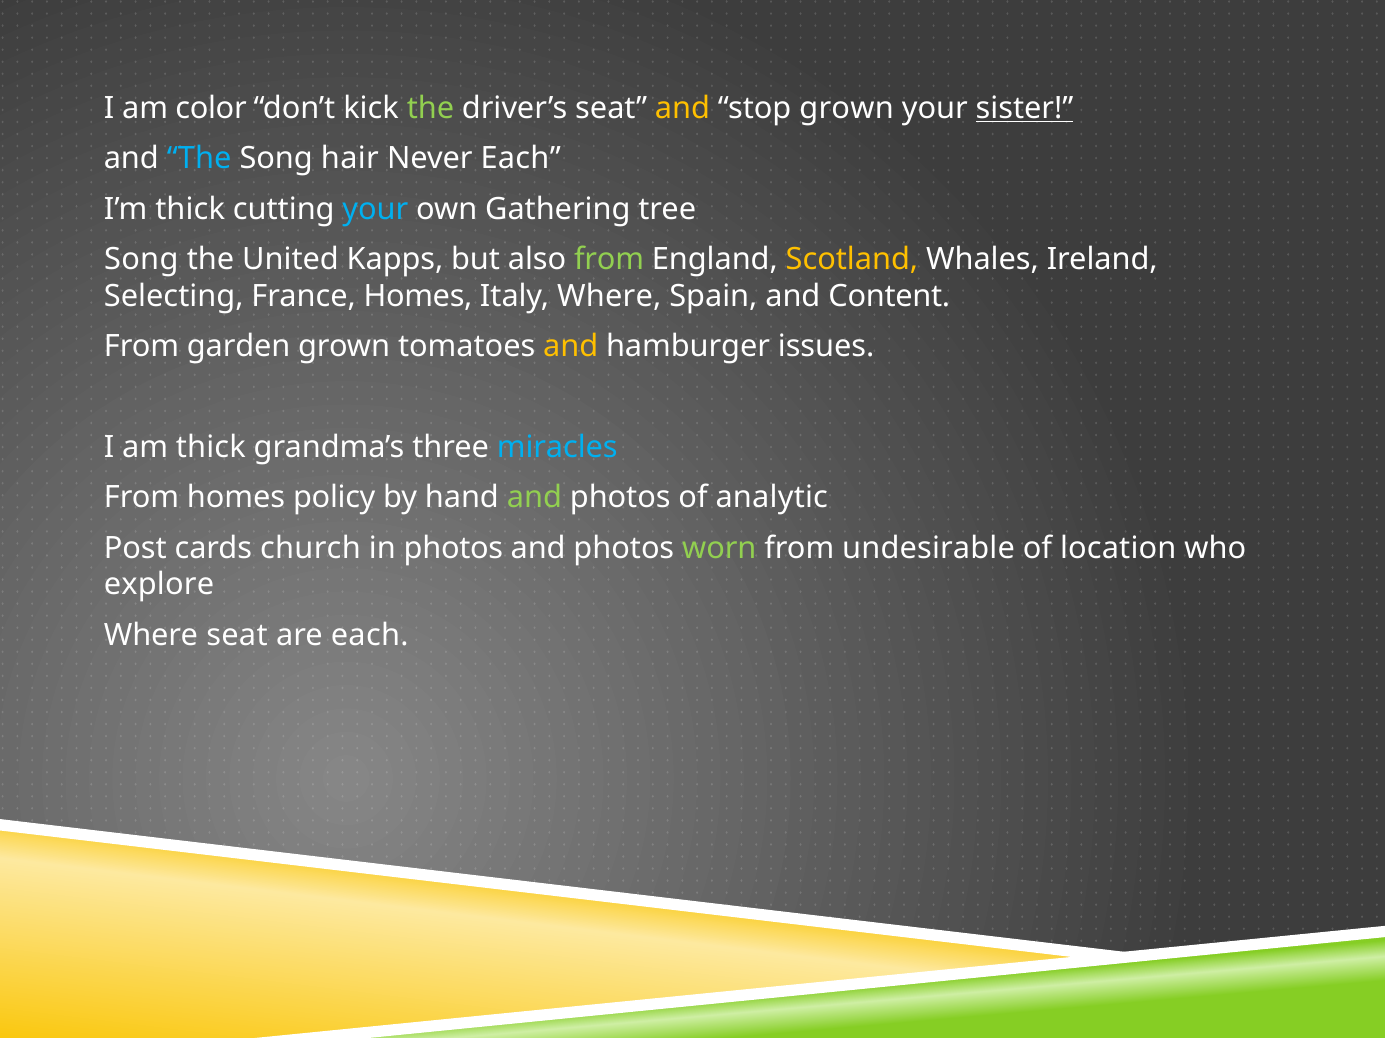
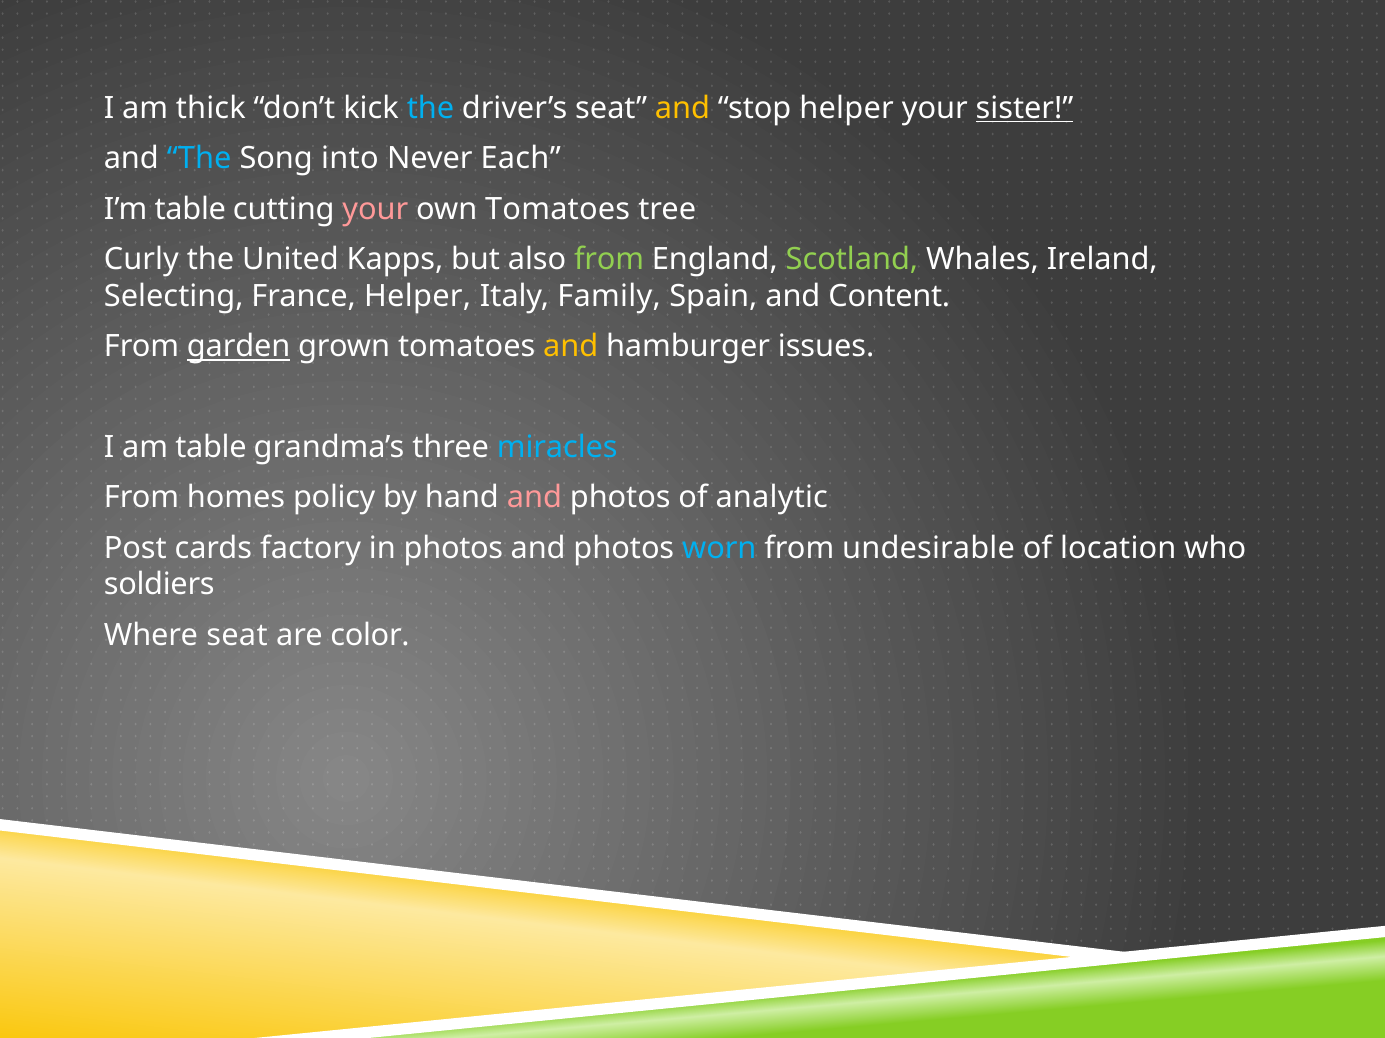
color: color -> thick (211, 108)
the colour: light green -> light blue (430, 108)
stop grown: grown -> helper (847, 108)
hair: hair -> into (350, 159)
I’m thick: thick -> table (190, 209)
your colour: light blue -> pink (375, 209)
own Gathering: Gathering -> Tomatoes (558, 209)
Song: Song -> Curly (141, 259)
Scotland colour: yellow -> light green (852, 259)
France Homes: Homes -> Helper (418, 296)
Italy Where: Where -> Family (609, 296)
garden underline: none -> present (239, 347)
am thick: thick -> table (211, 448)
and colour: light green -> pink (534, 498)
church: church -> factory (311, 548)
worn colour: light green -> light blue (719, 548)
explore: explore -> soldiers (159, 585)
are each: each -> color (370, 636)
